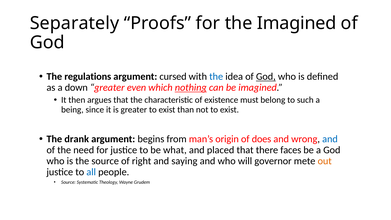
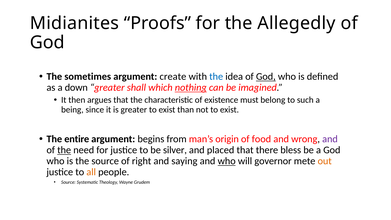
Separately: Separately -> Midianites (74, 23)
the Imagined: Imagined -> Allegedly (296, 23)
regulations: regulations -> sometimes (88, 77)
cursed: cursed -> create (173, 77)
even: even -> shall (136, 88)
drank: drank -> entire (77, 139)
does: does -> food (261, 139)
and colour: blue -> purple (330, 139)
the underline: none -> present (64, 150)
what: what -> silver (175, 150)
faces: faces -> bless (291, 150)
who underline: none -> present (227, 161)
all colour: blue -> orange (91, 172)
